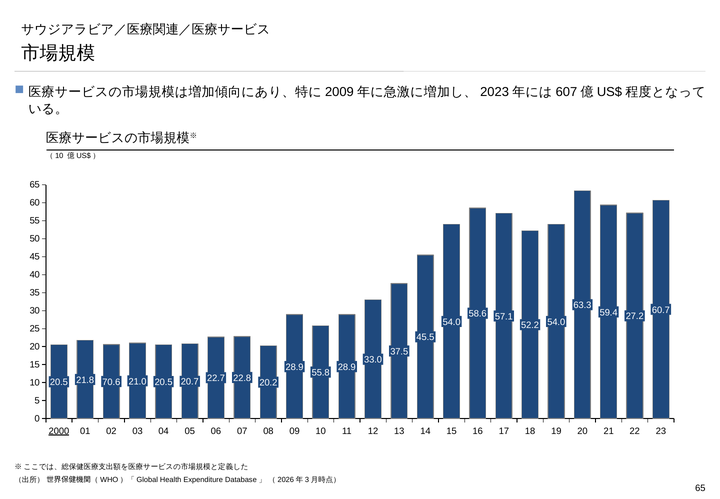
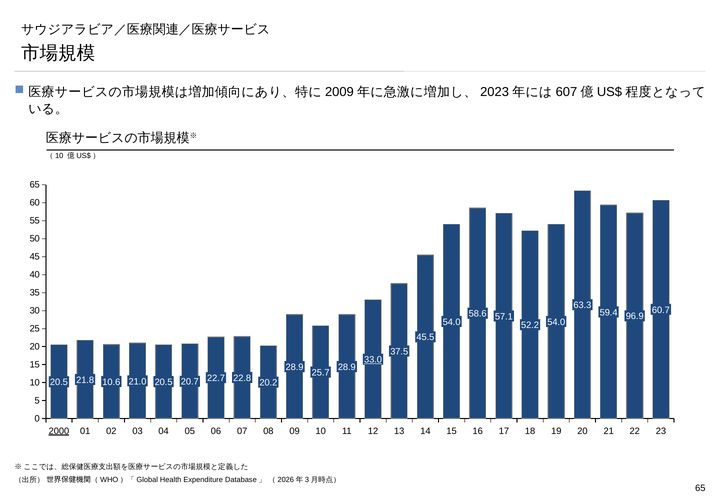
27.2: 27.2 -> 96.9 (635, 316)
33.0 underline: none -> present (373, 359)
55.8: 55.8 -> 25.7 (321, 372)
70.6: 70.6 -> 10.6 (111, 382)
